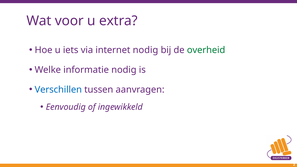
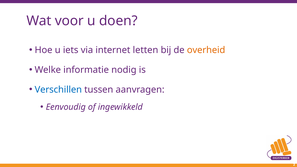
extra: extra -> doen (118, 21)
internet nodig: nodig -> letten (146, 50)
overheid colour: green -> orange (206, 50)
